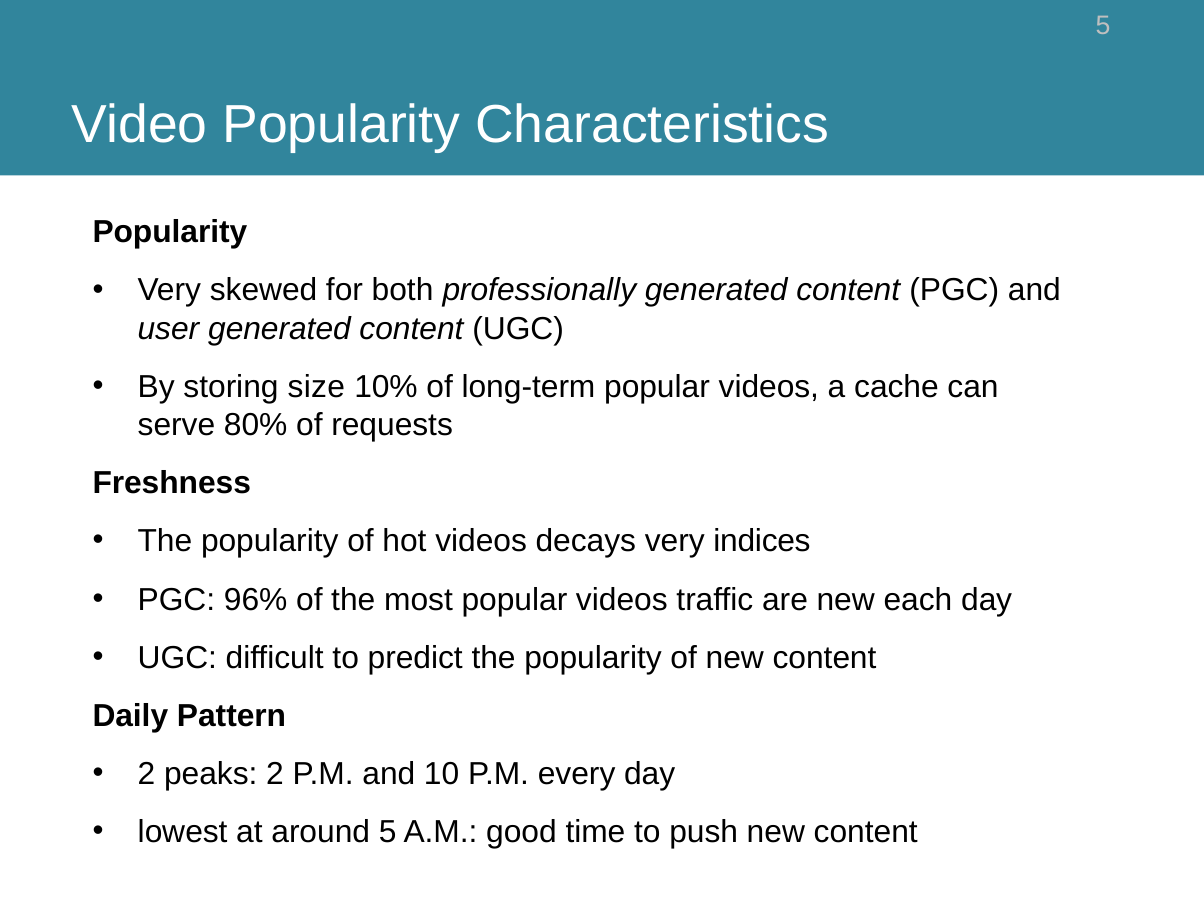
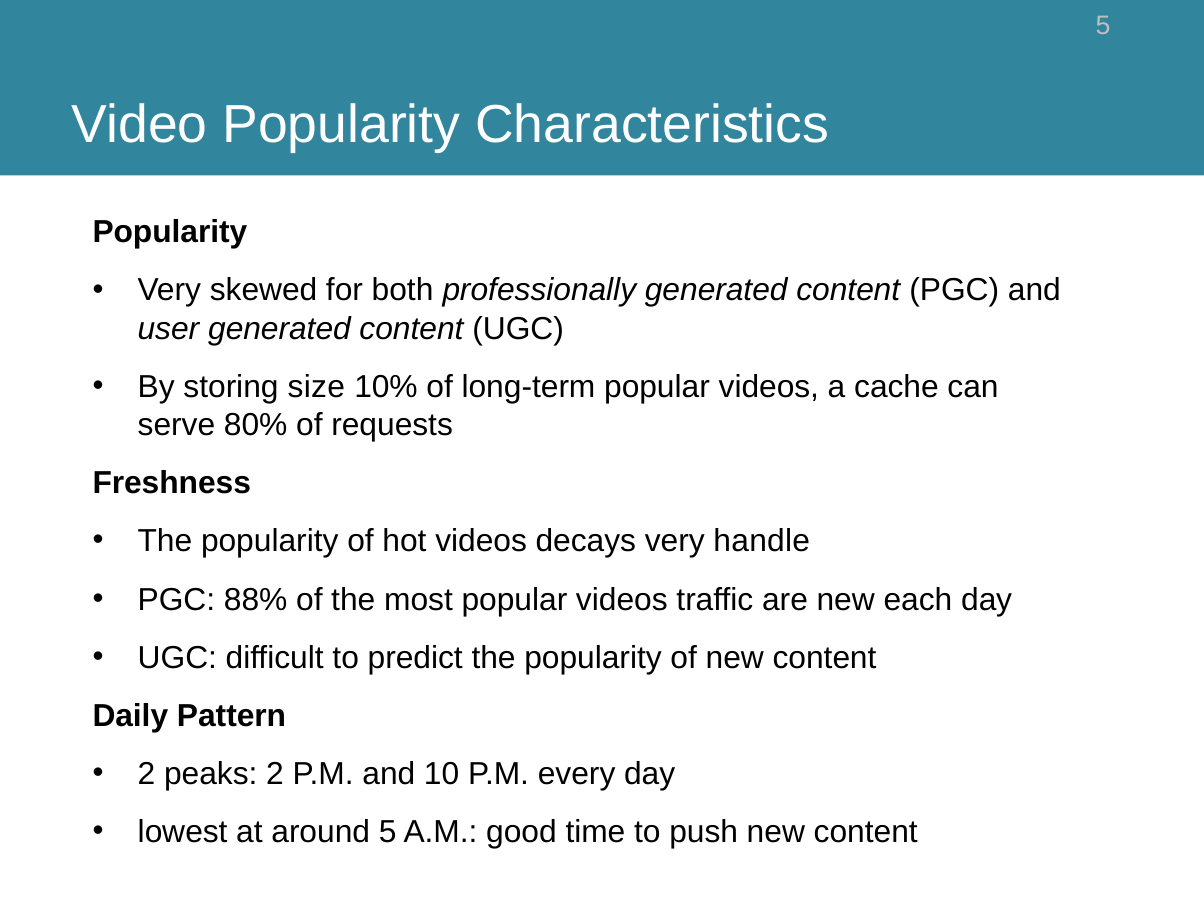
indices: indices -> handle (762, 541)
96%: 96% -> 88% (256, 600)
